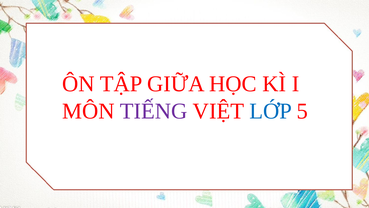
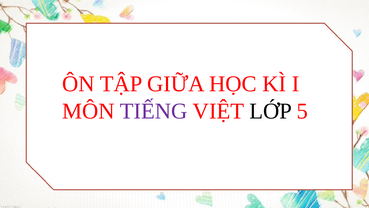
LỚP colour: blue -> black (271, 111)
